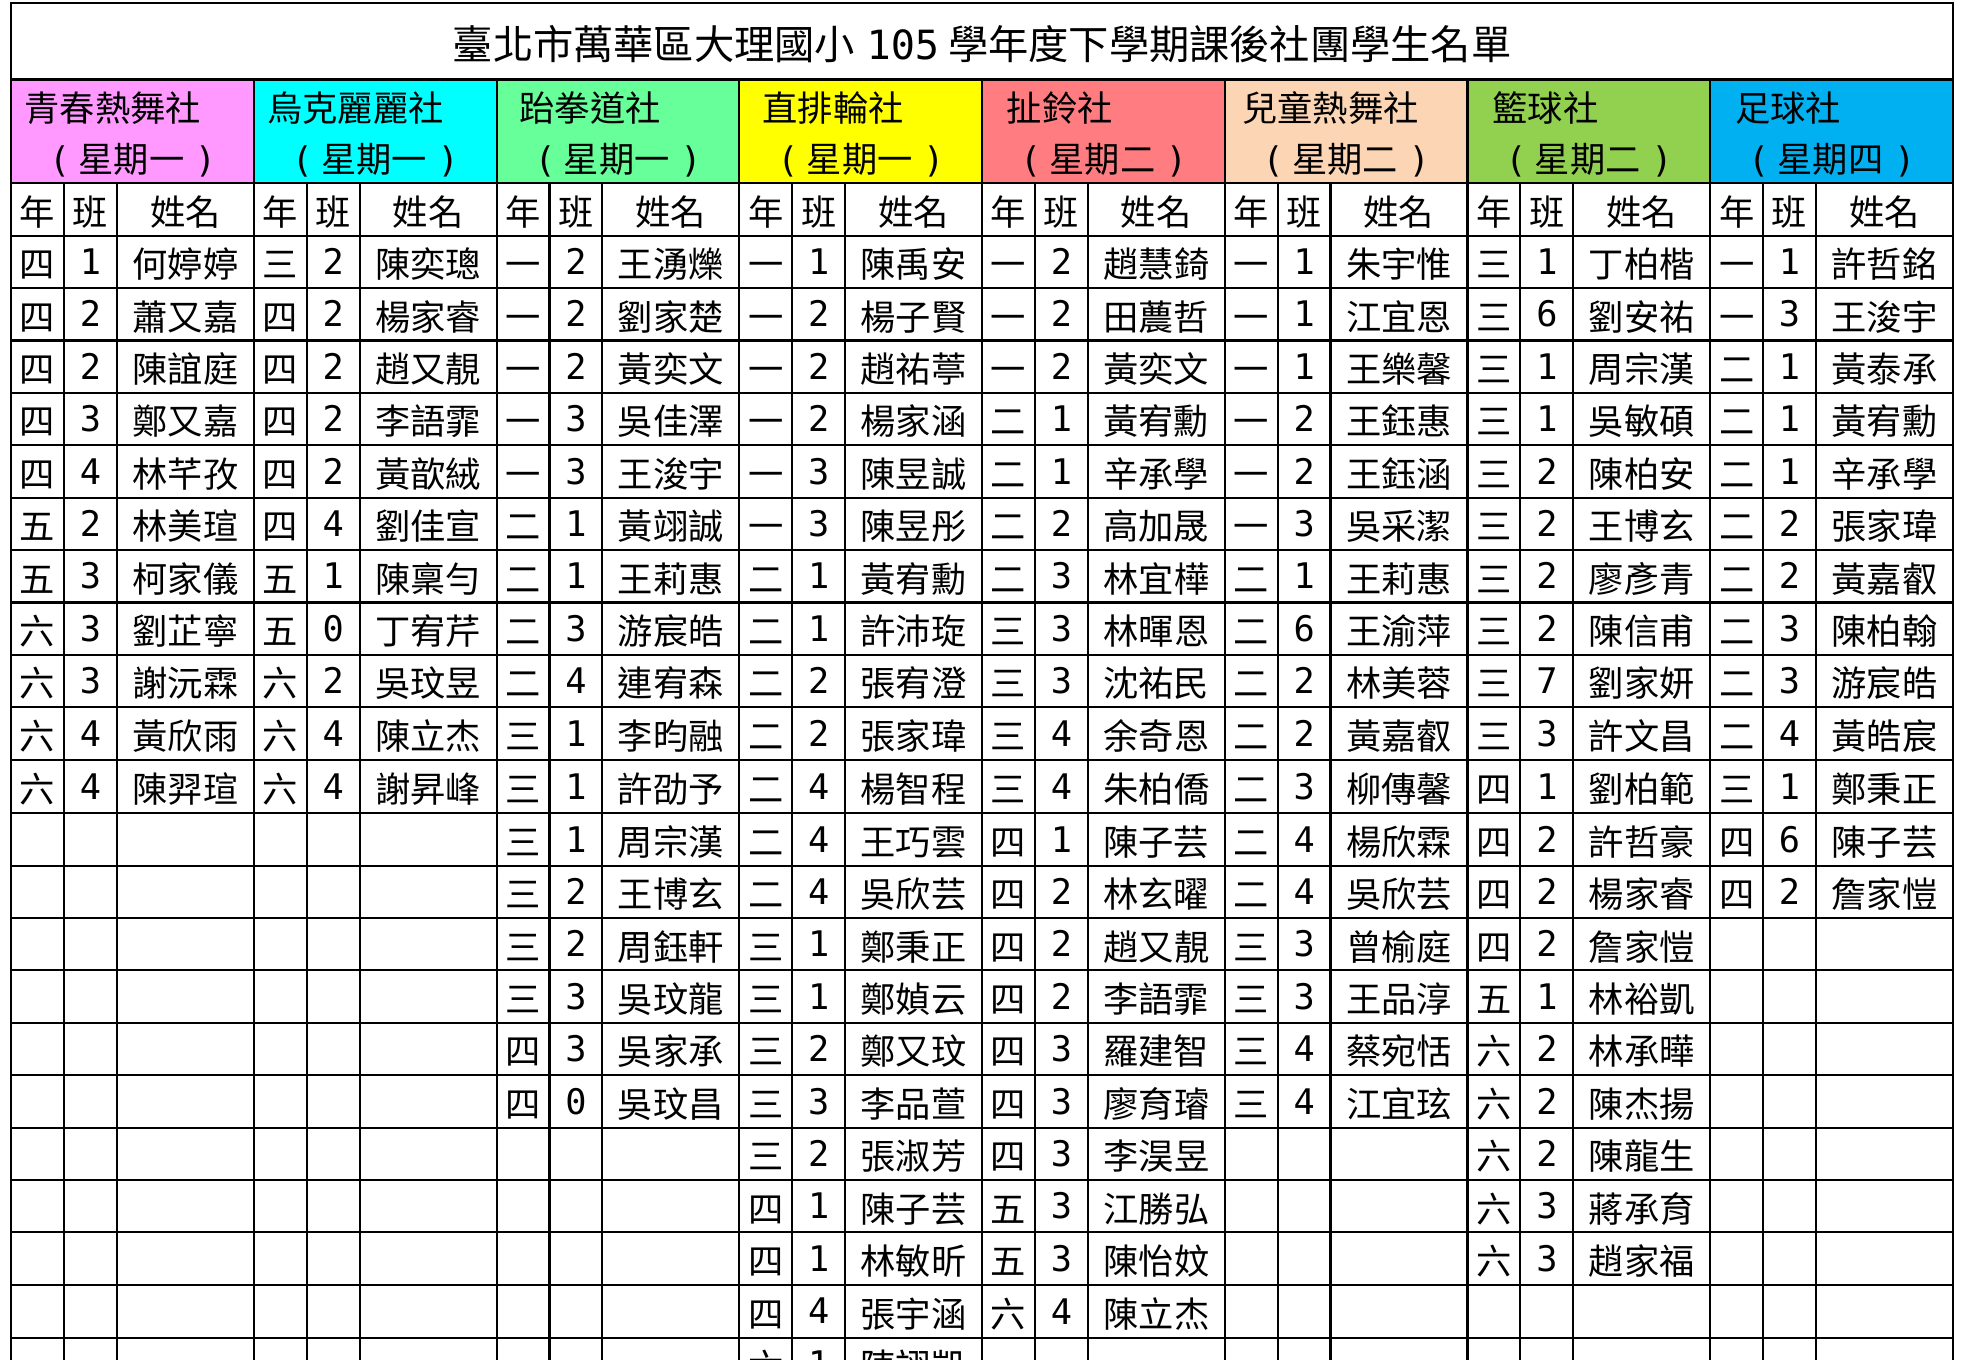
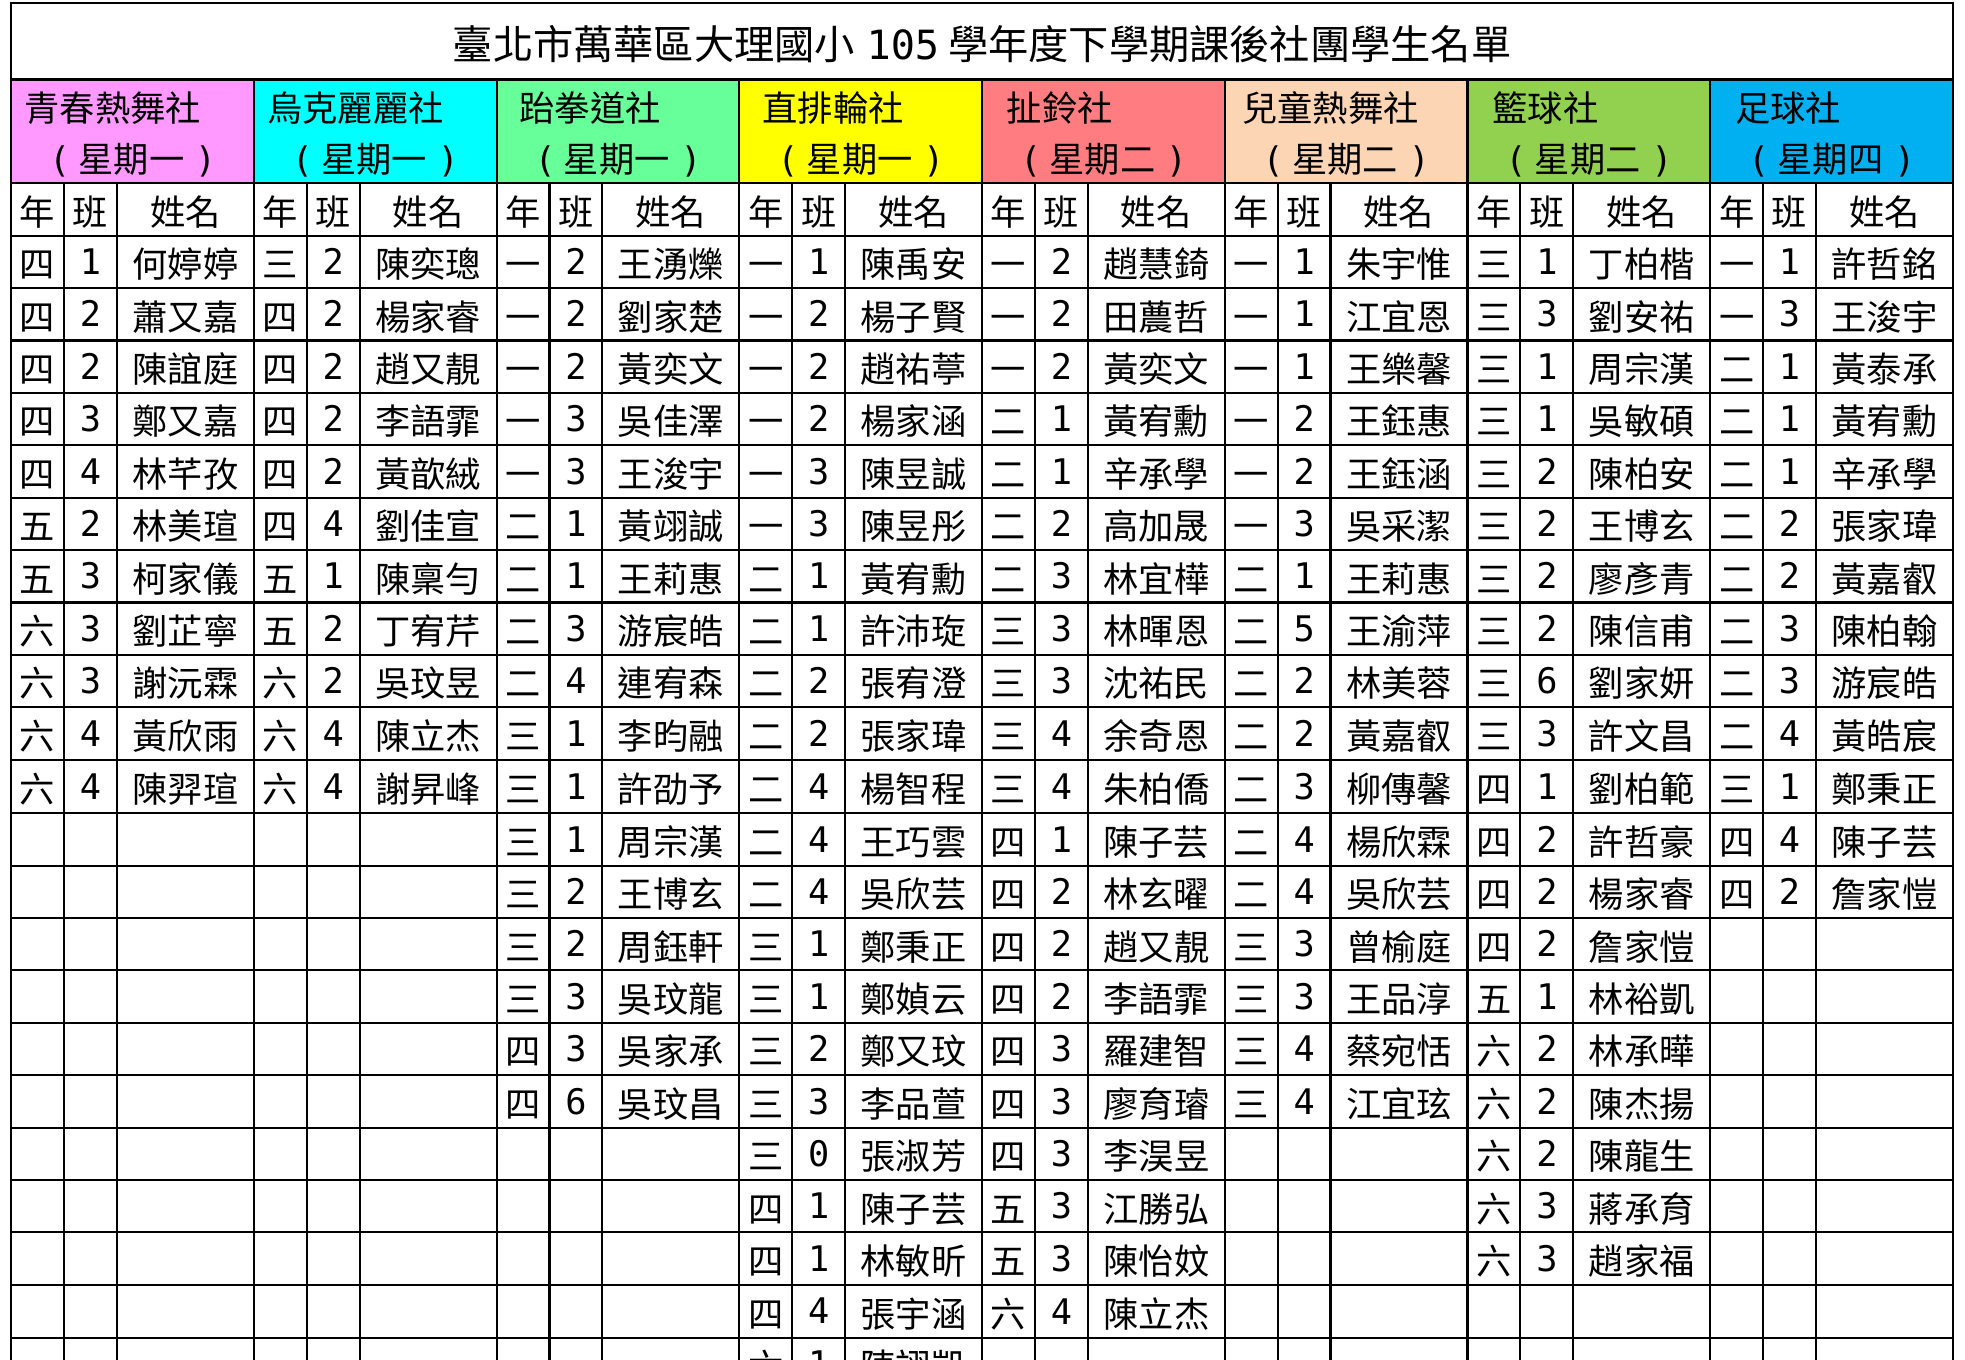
6: 6 -> 3 (1547, 315)
0: 0 -> 2 (333, 630)
6: 6 -> 5 (1304, 630)
7: 7 -> 6 (1547, 682)
6: 6 -> 4 (1790, 841)
0: 0 -> 6 (576, 1103)
2: 2 -> 0 (819, 1155)
